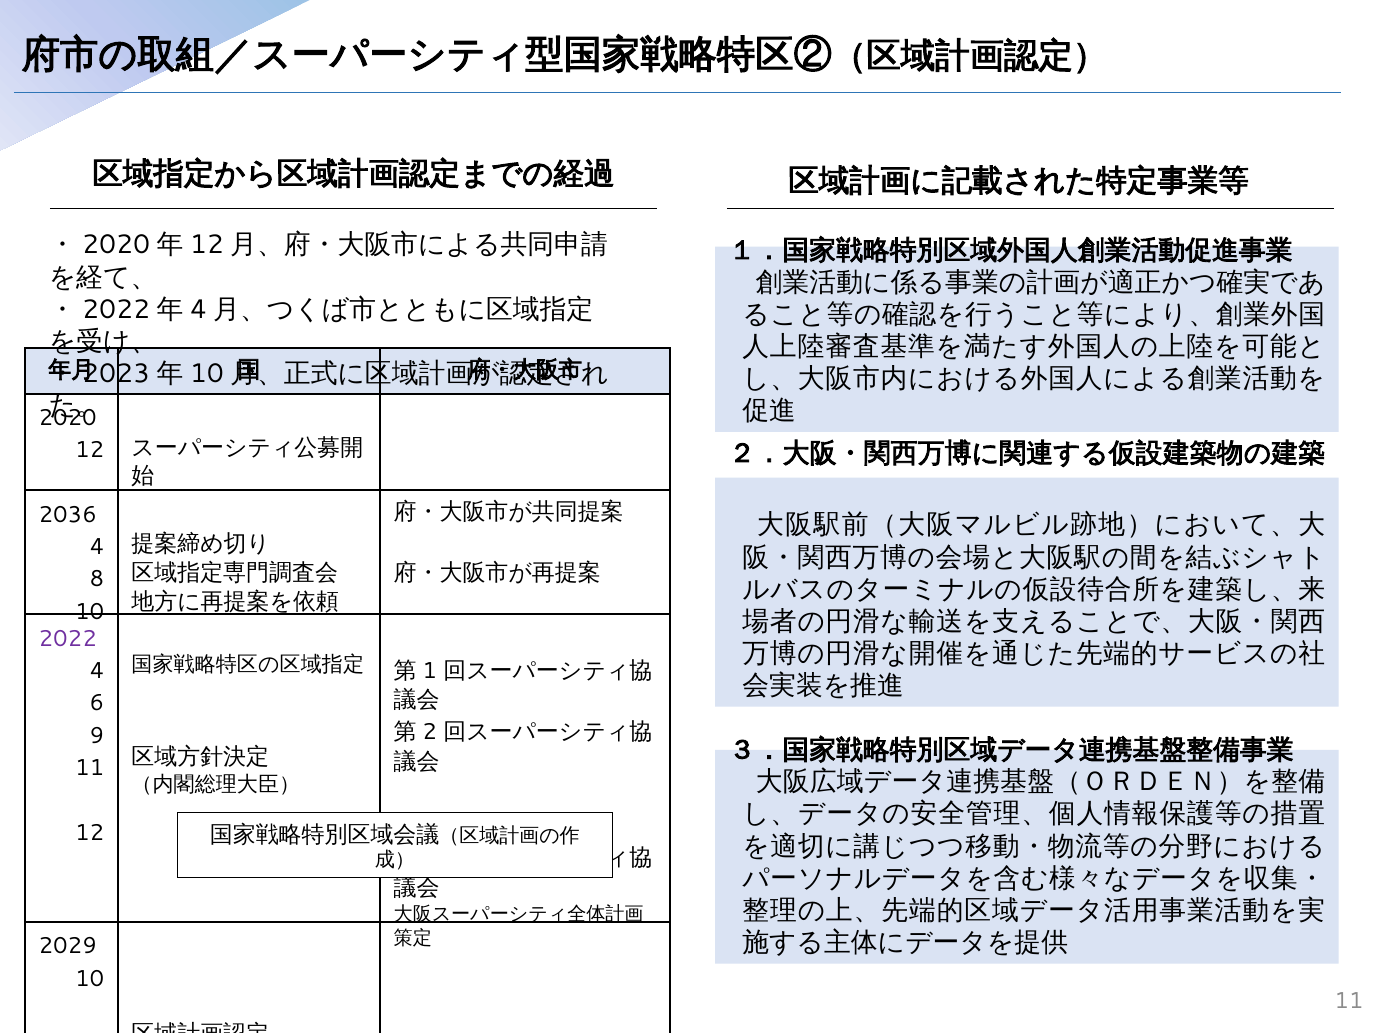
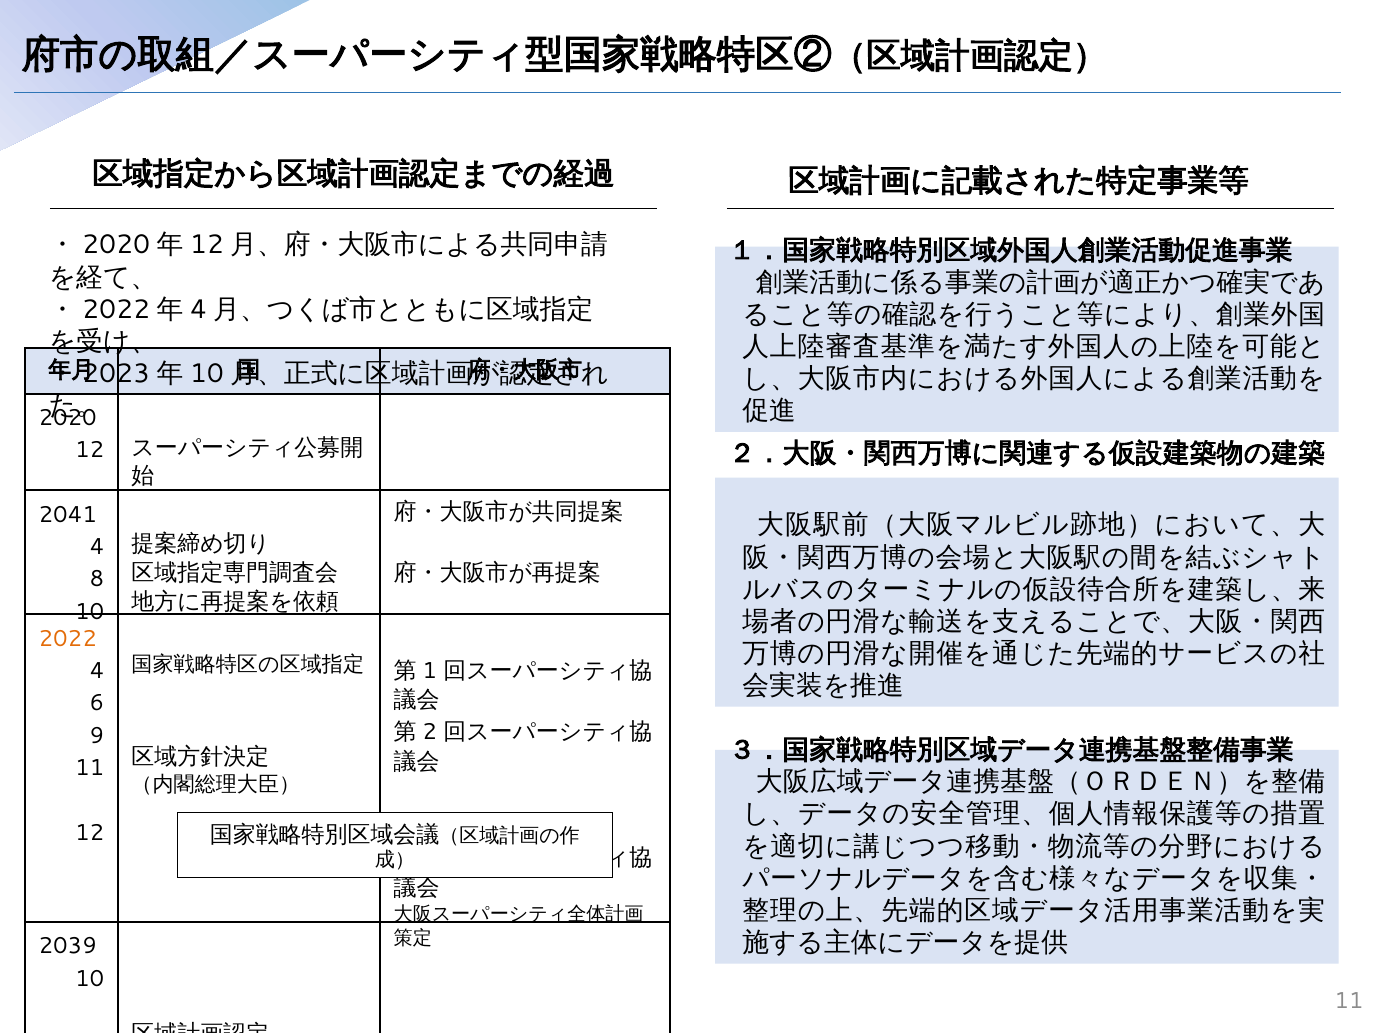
2036: 2036 -> 2041 (68, 514)
2022 colour: purple -> orange (68, 638)
2029: 2029 -> 2039 (68, 946)
